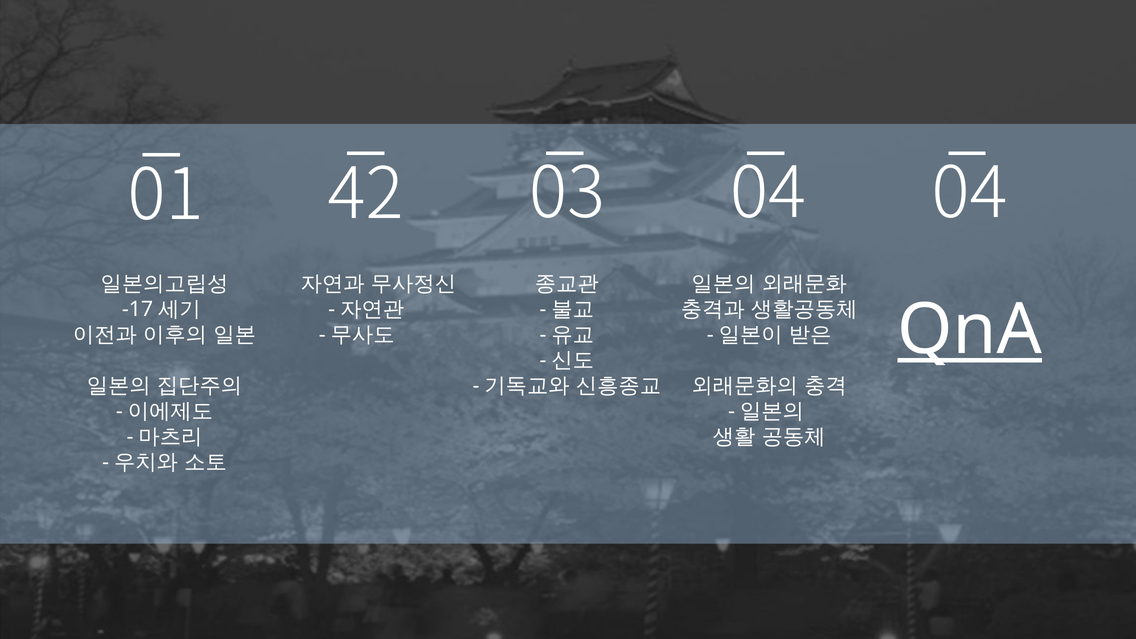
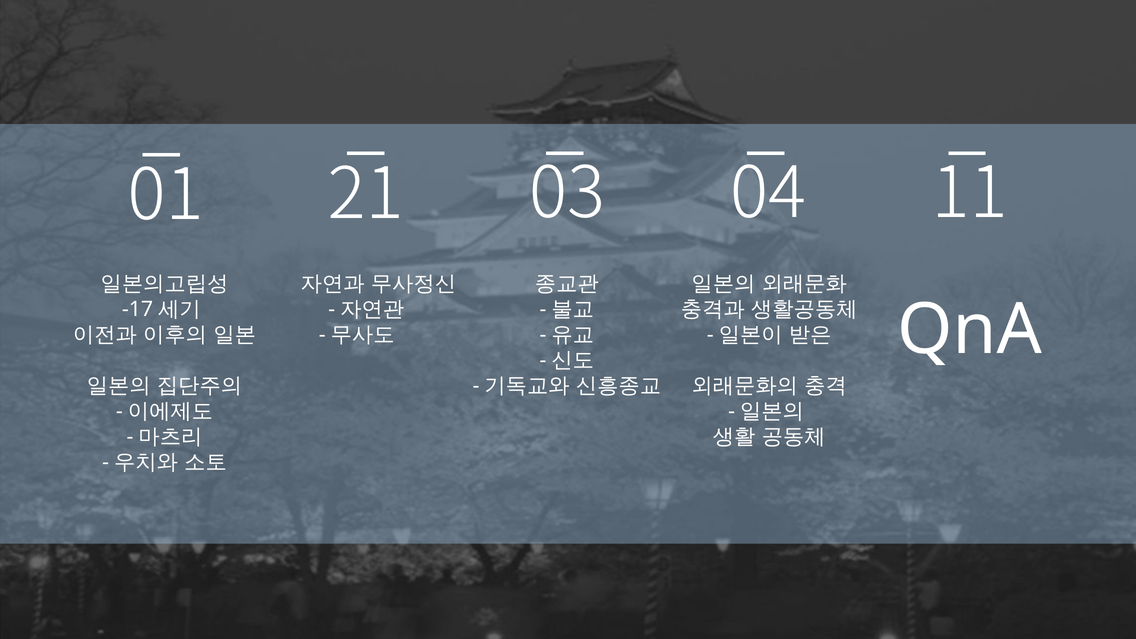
42: 42 -> 21 (366, 195)
04 04: 04 -> 11 (970, 194)
QnA underline: present -> none (970, 330)
